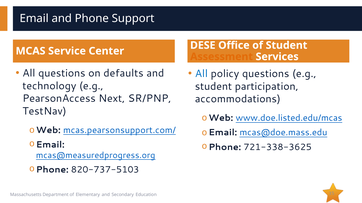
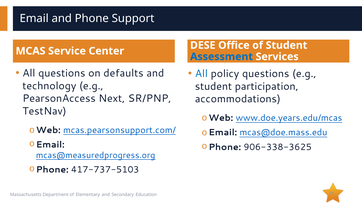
Assessment colour: orange -> blue (222, 57)
www.doe.listed.edu/mcas: www.doe.listed.edu/mcas -> www.doe.years.edu/mcas (289, 118)
721-338-3625: 721-338-3625 -> 906-338-3625 (278, 148)
820-737-5103: 820-737-5103 -> 417-737-5103 (105, 170)
